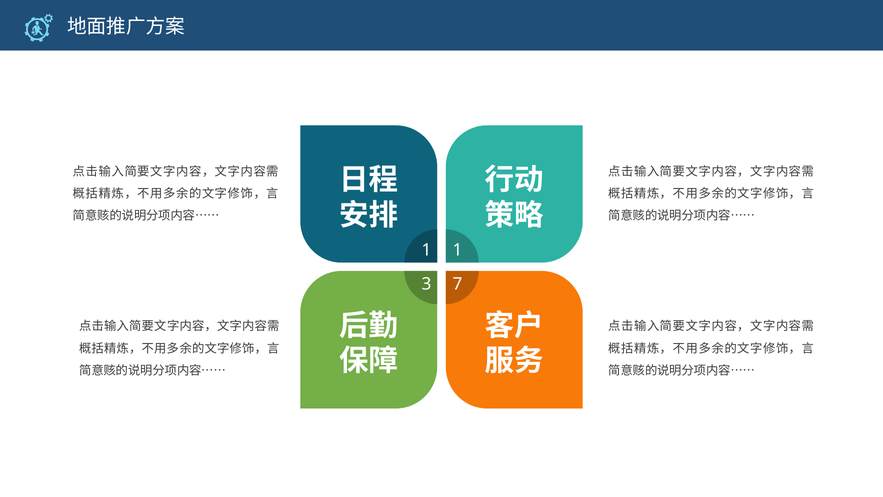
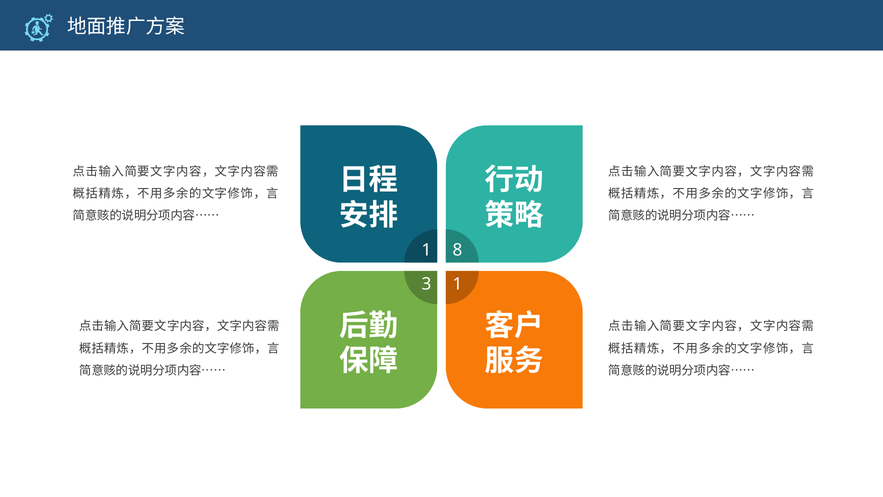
1 1: 1 -> 8 (458, 250)
3 7: 7 -> 1 (458, 284)
